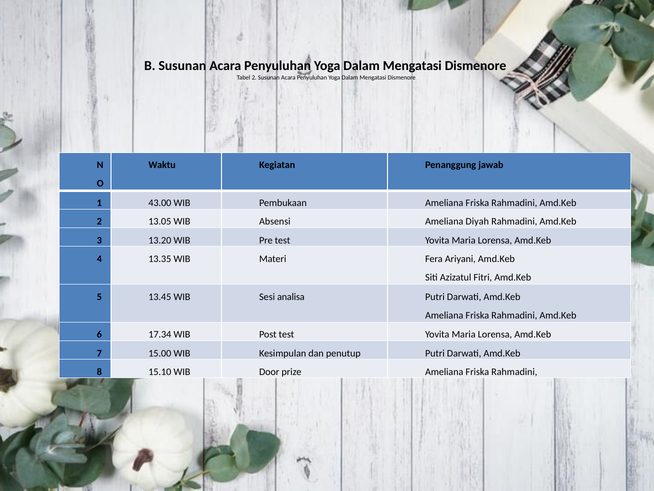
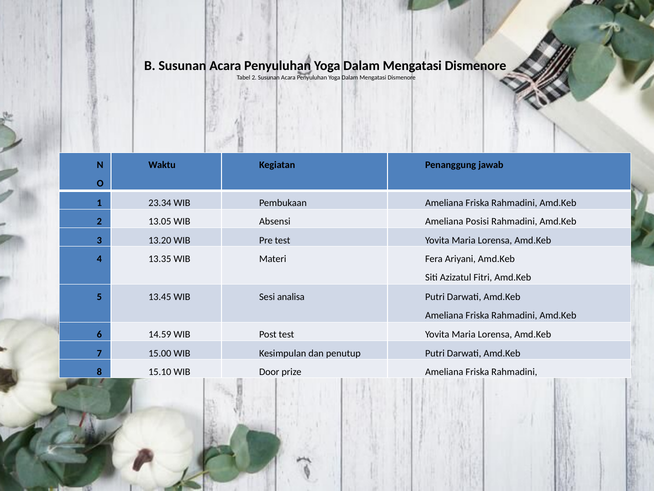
43.00: 43.00 -> 23.34 (160, 203)
Diyah: Diyah -> Posisi (477, 221)
17.34: 17.34 -> 14.59 (160, 334)
